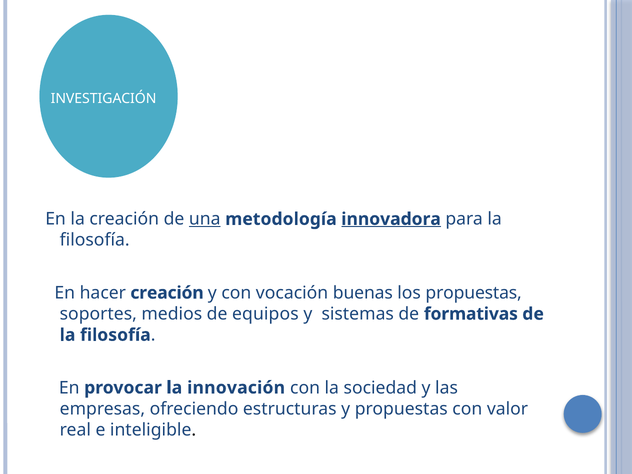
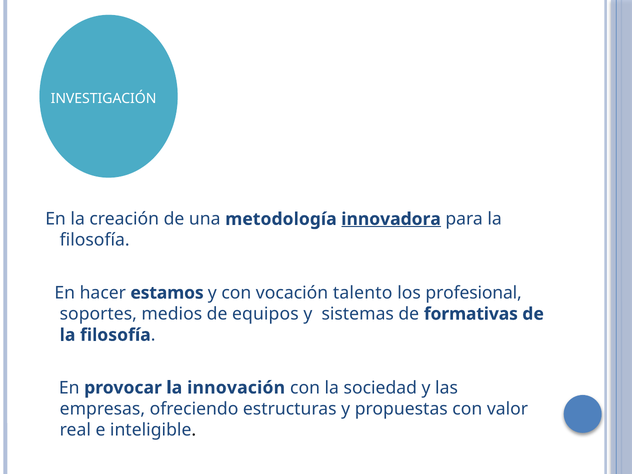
una underline: present -> none (205, 219)
hacer creación: creación -> estamos (167, 293)
buenas: buenas -> talento (363, 293)
los propuestas: propuestas -> profesional (474, 293)
